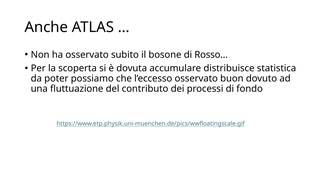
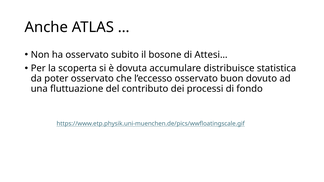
Rosso…: Rosso… -> Attesi… (211, 55)
poter possiamo: possiamo -> osservato (92, 79)
